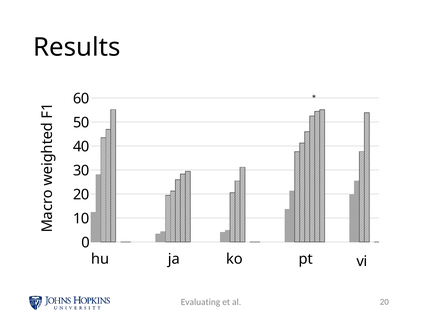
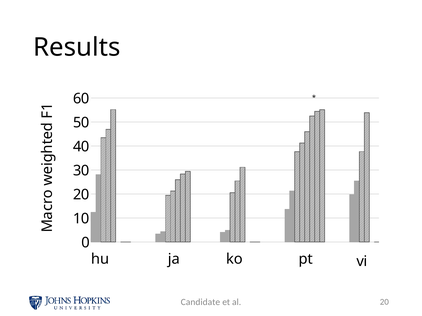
Evaluating: Evaluating -> Candidate (200, 302)
